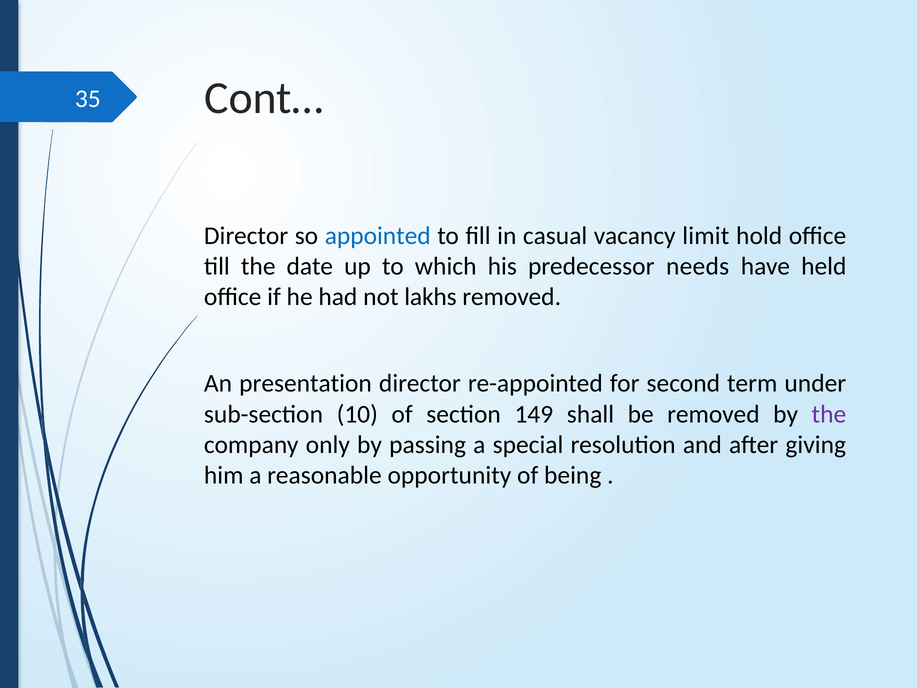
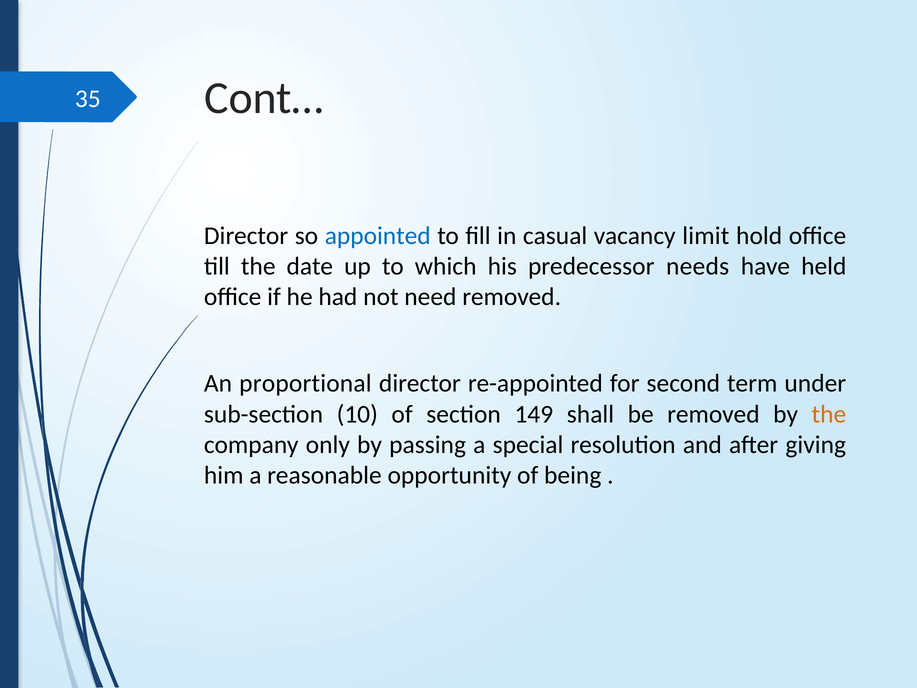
lakhs: lakhs -> need (430, 297)
presentation: presentation -> proportional (305, 383)
the colour: purple -> orange (829, 414)
